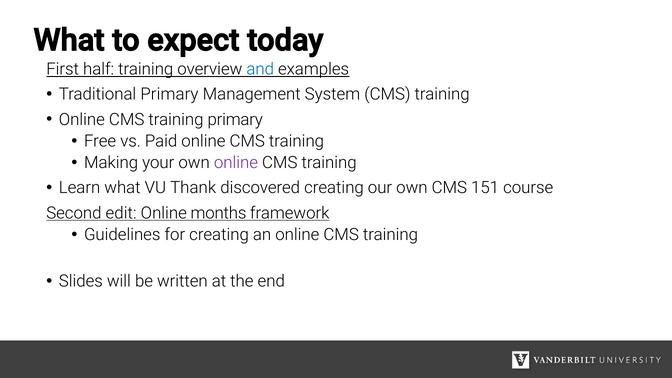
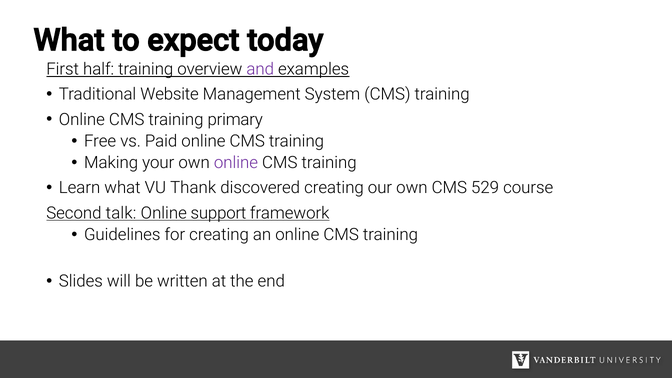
and colour: blue -> purple (260, 69)
Traditional Primary: Primary -> Website (170, 94)
151: 151 -> 529 (485, 188)
edit: edit -> talk (121, 213)
months: months -> support (218, 213)
